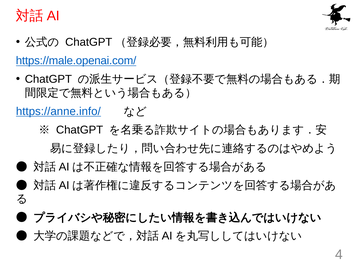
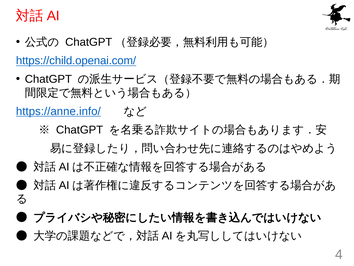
https://male.openai.com/: https://male.openai.com/ -> https://child.openai.com/ (76, 61)
